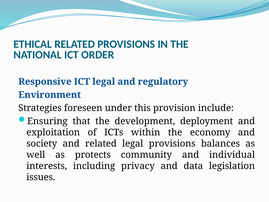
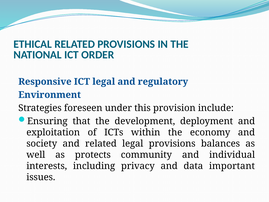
legislation: legislation -> important (232, 166)
